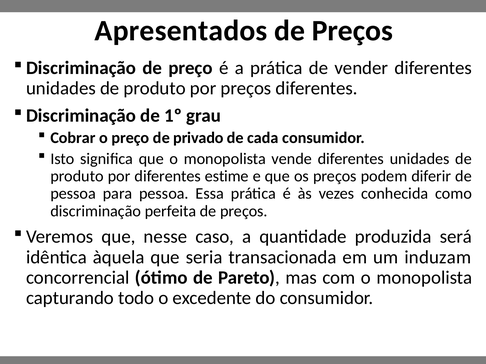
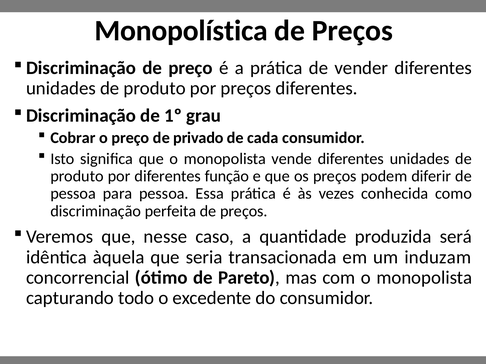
Apresentados: Apresentados -> Monopolística (181, 31)
estime: estime -> função (227, 176)
